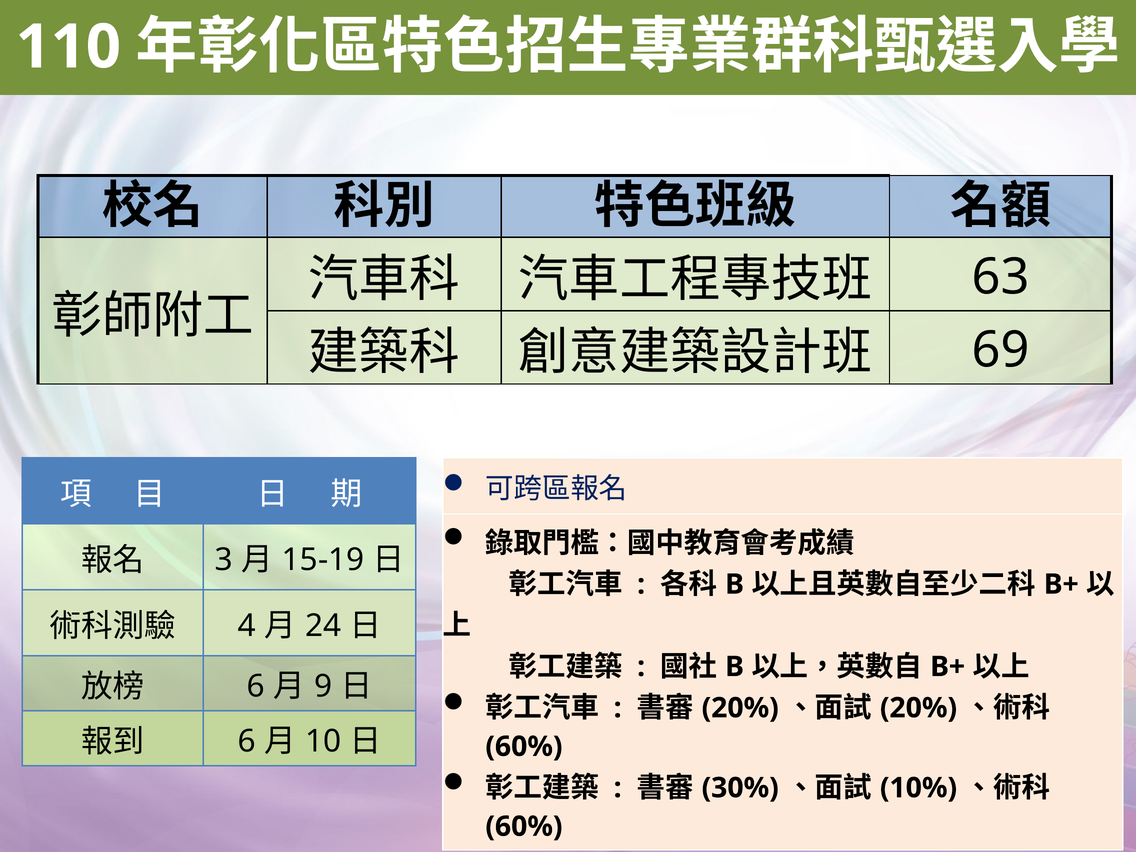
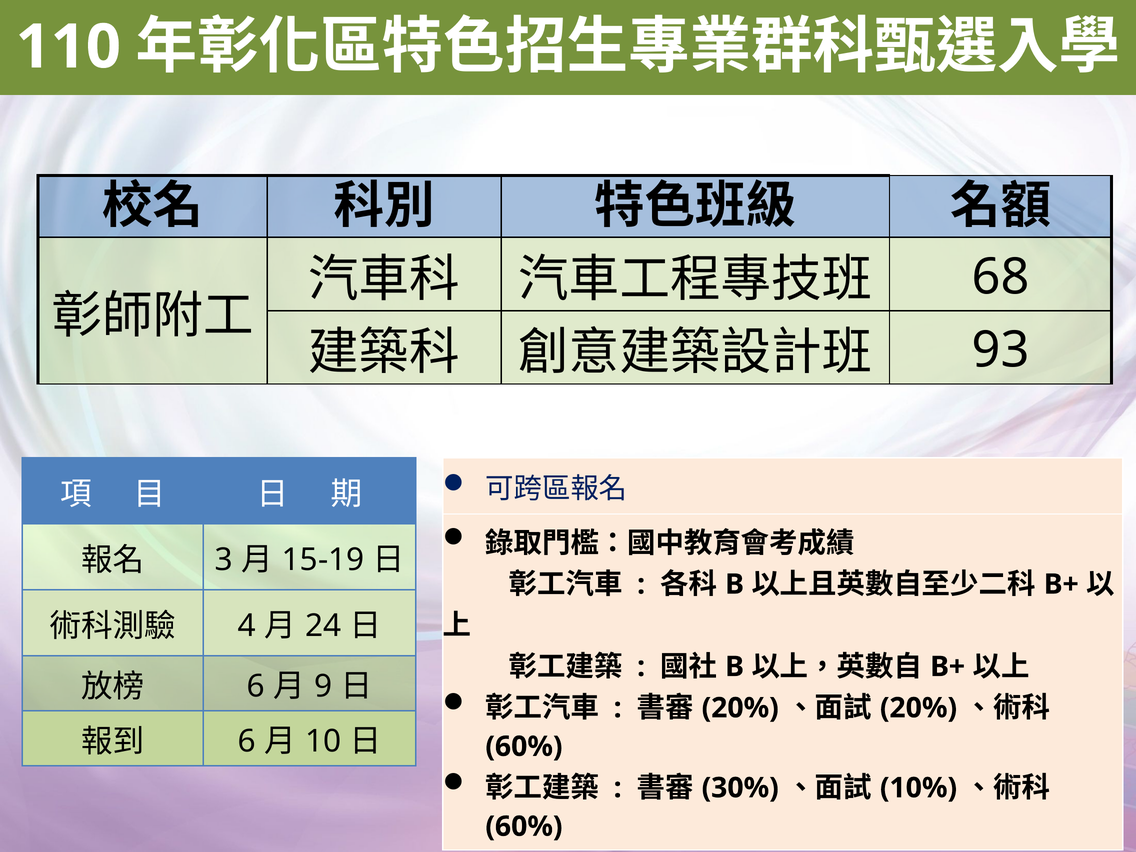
63: 63 -> 68 (1001, 277)
69: 69 -> 93 (1001, 350)
